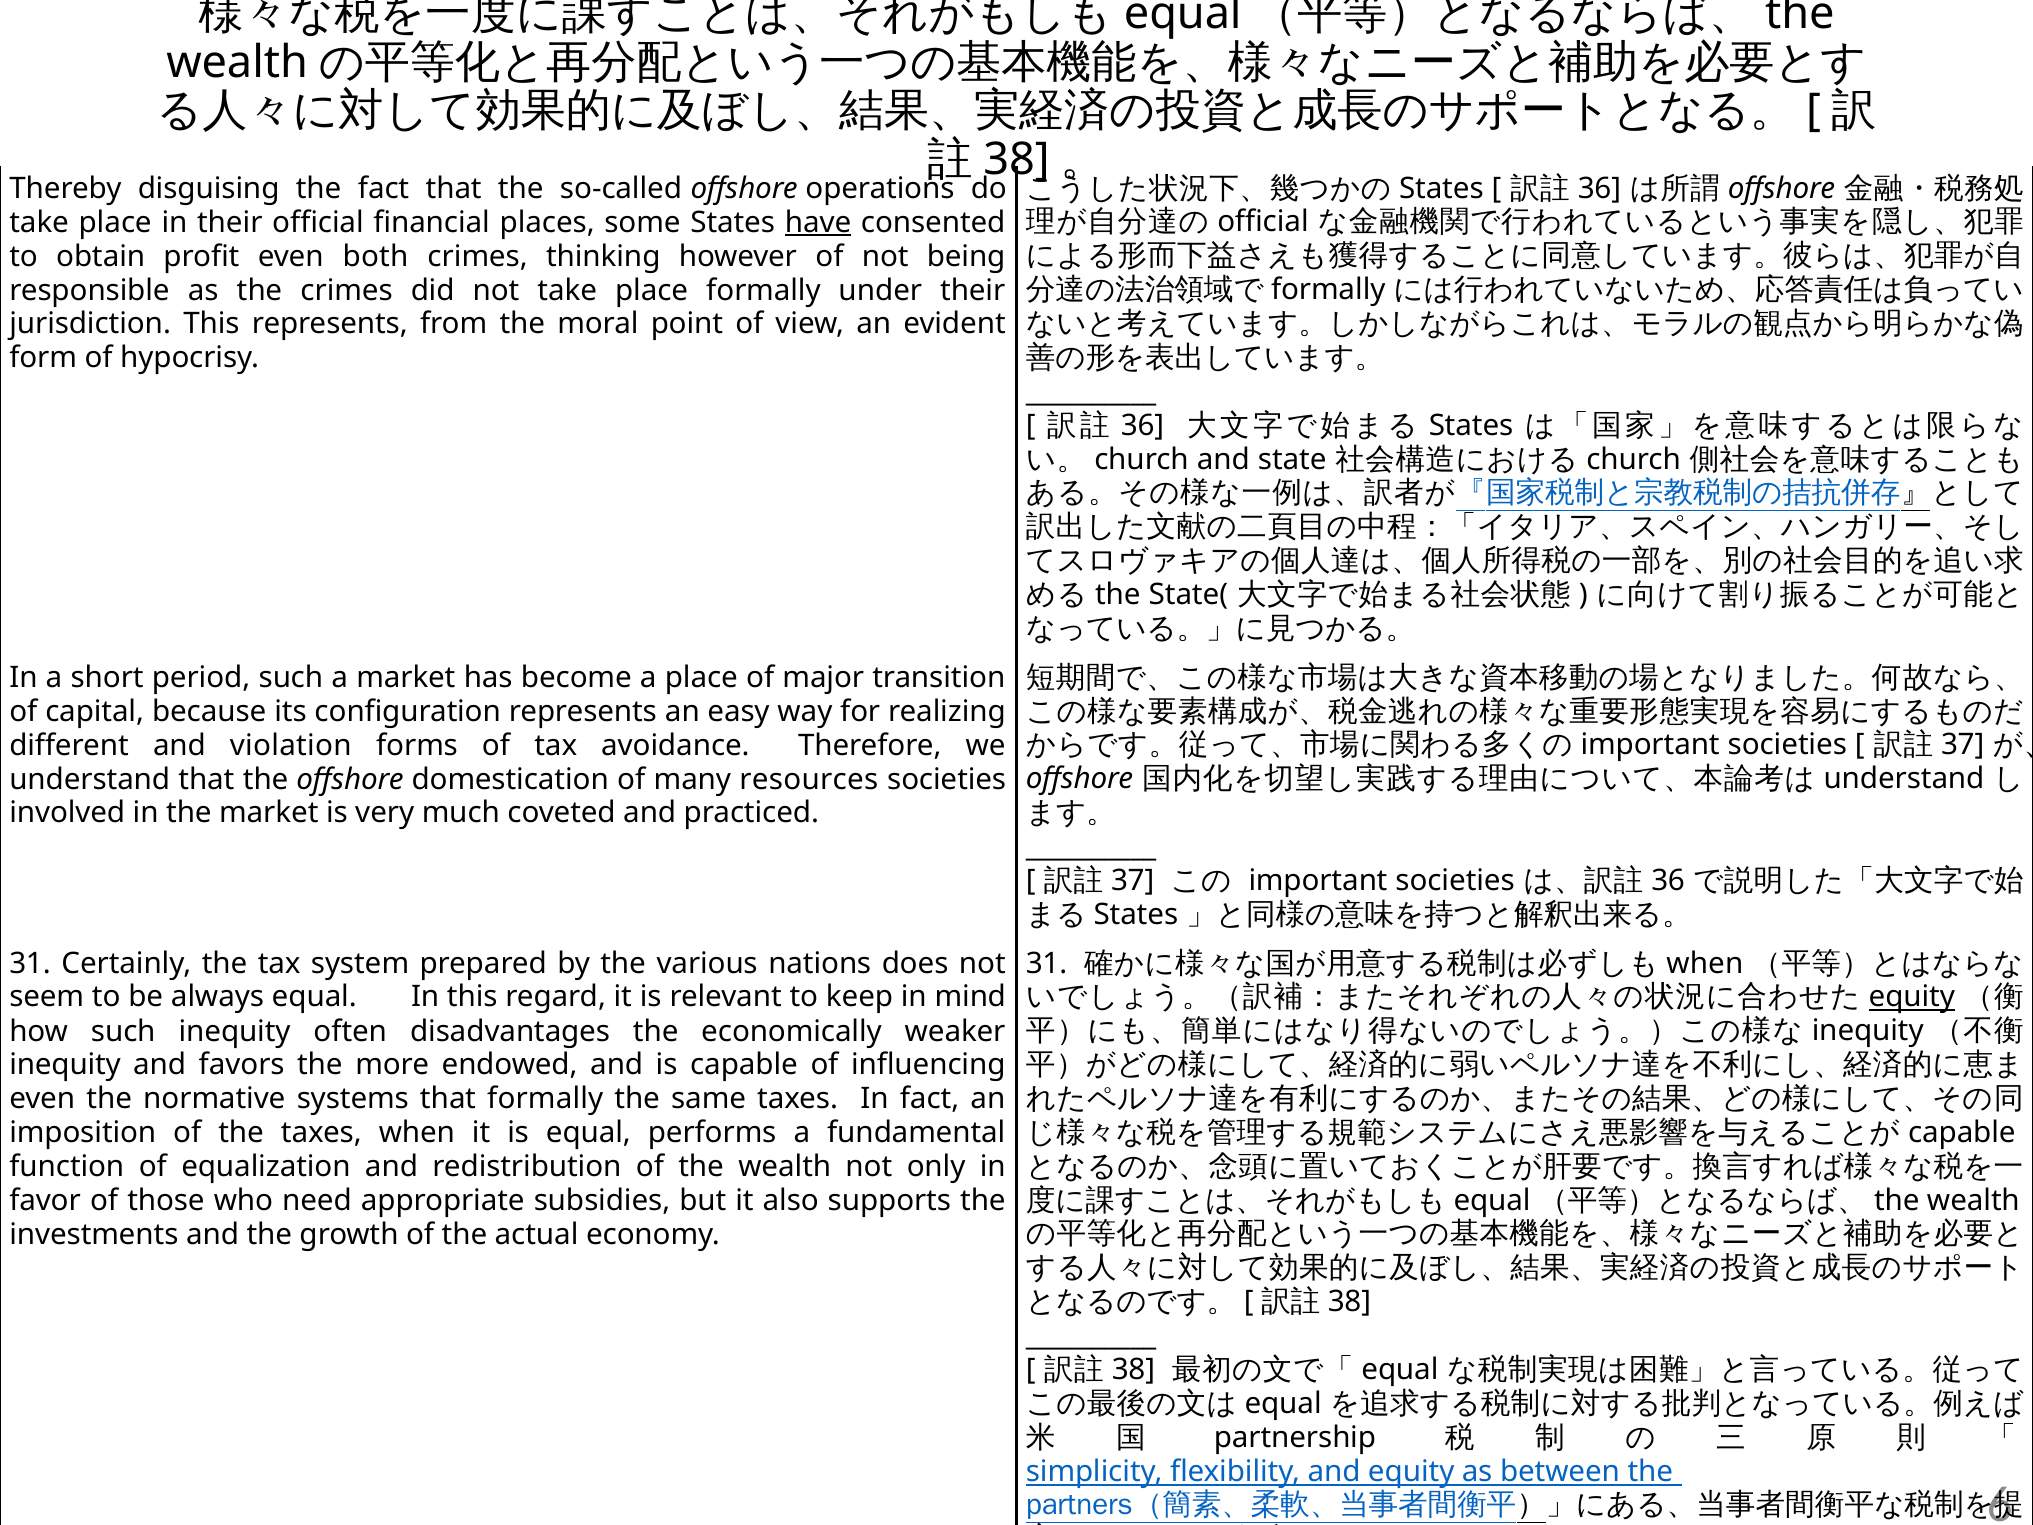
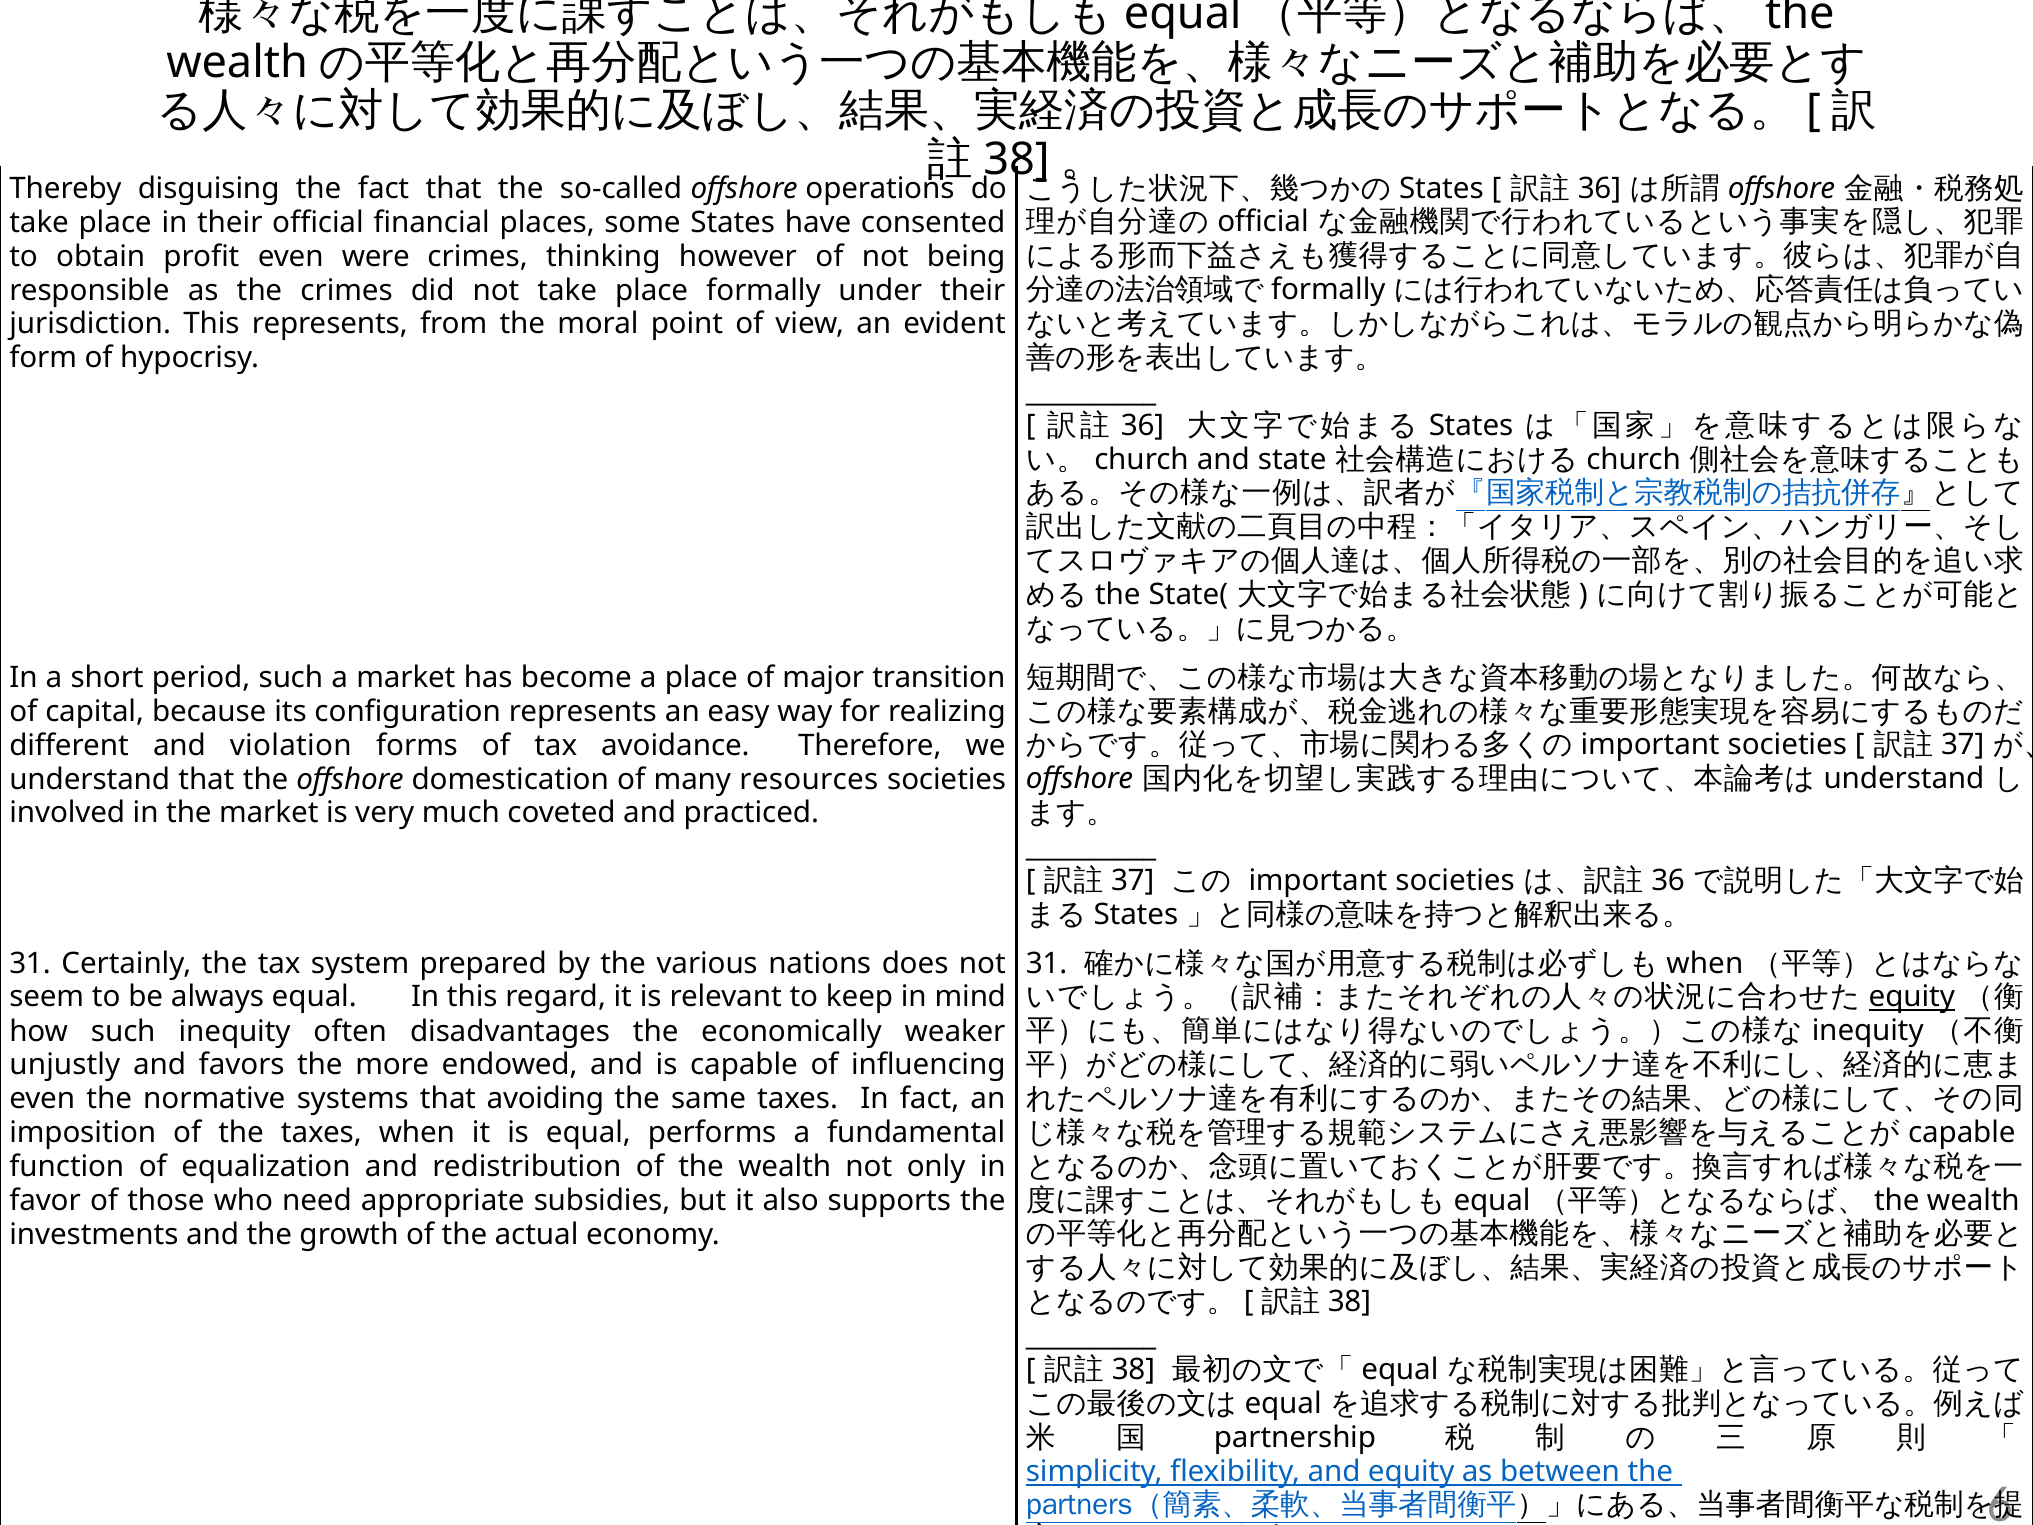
have underline: present -> none (818, 223)
both: both -> were (376, 256)
inequity: inequity -> unjustly (65, 1065)
that formally: formally -> avoiding (545, 1099)
